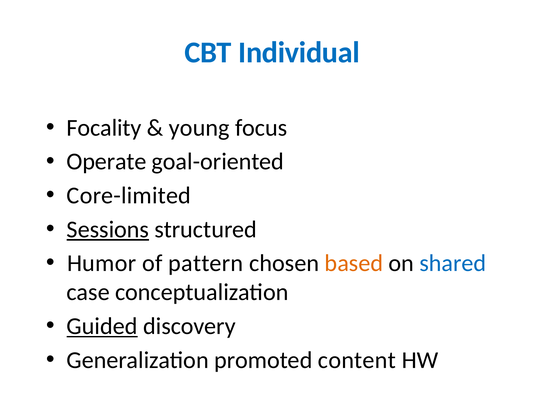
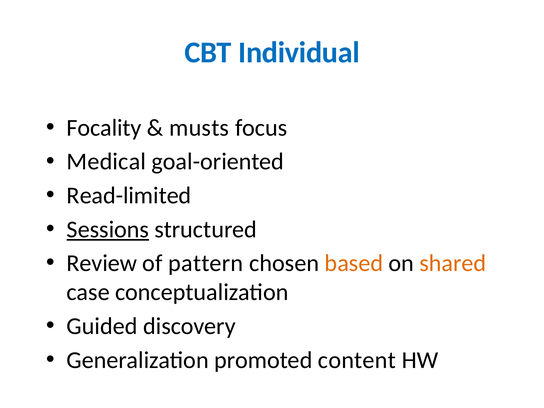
young: young -> musts (199, 128)
Operate: Operate -> Medical (106, 162)
Core-limited: Core-limited -> Read-limited (129, 196)
Humor: Humor -> Review (102, 263)
shared colour: blue -> orange (453, 263)
Guided underline: present -> none (102, 326)
